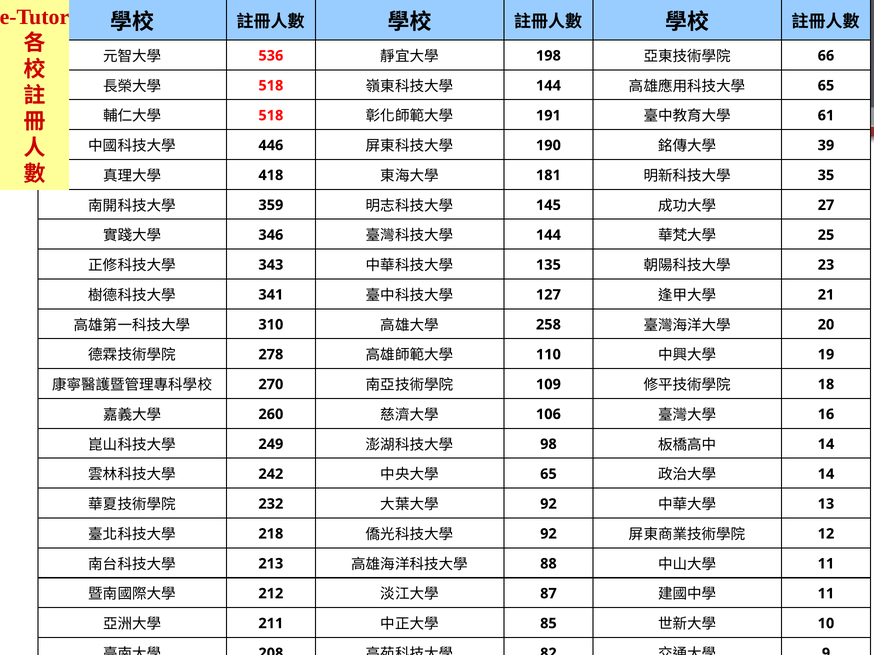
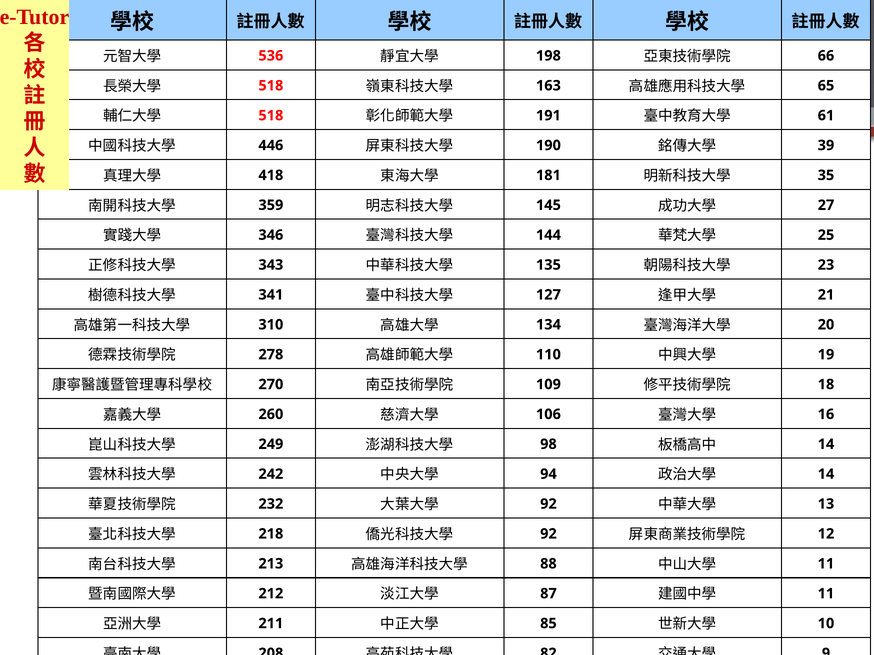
144: 144 -> 163 (548, 86)
258: 258 -> 134 (548, 325)
65: 65 -> 94 (548, 474)
